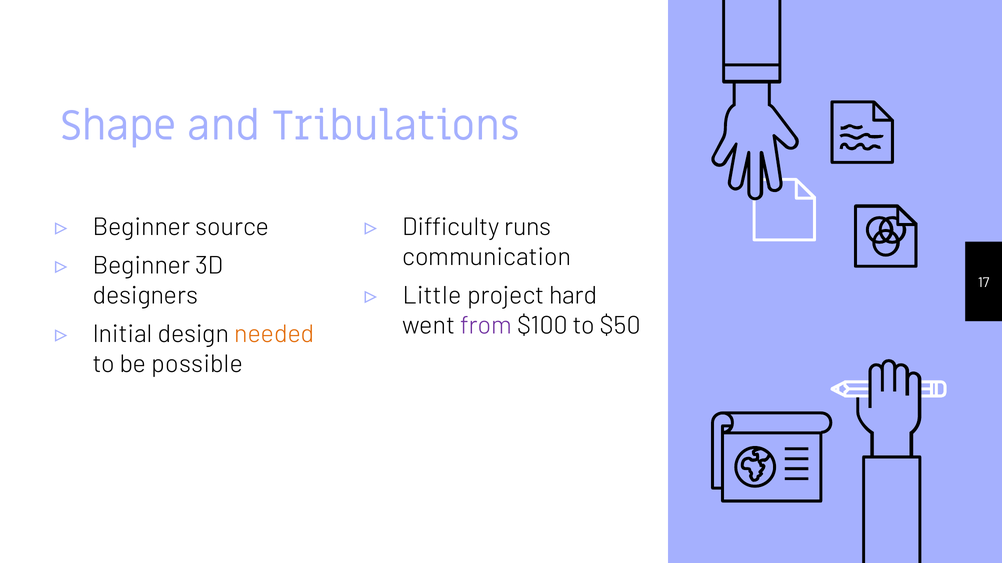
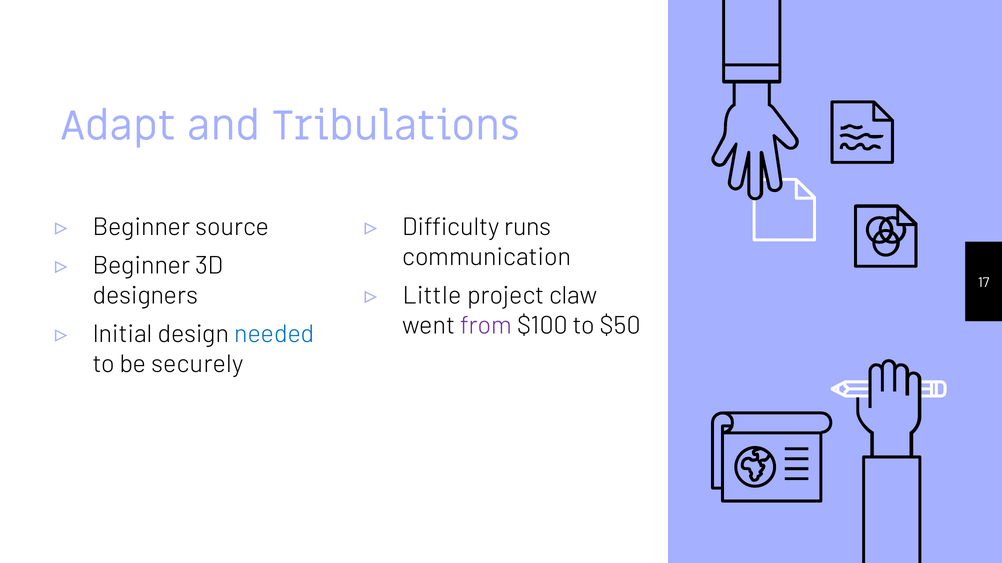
Shape: Shape -> Adapt (118, 126)
hard: hard -> claw (573, 296)
needed colour: orange -> blue (274, 334)
possible: possible -> securely (197, 364)
